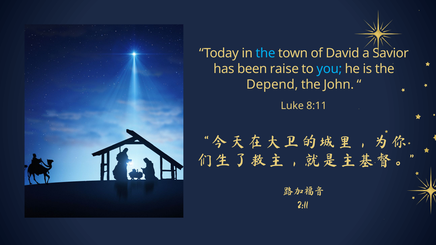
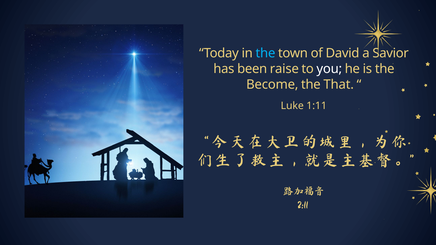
you colour: light blue -> white (329, 69)
Depend: Depend -> Become (272, 84)
John: John -> That (339, 84)
8:11: 8:11 -> 1:11 (317, 106)
